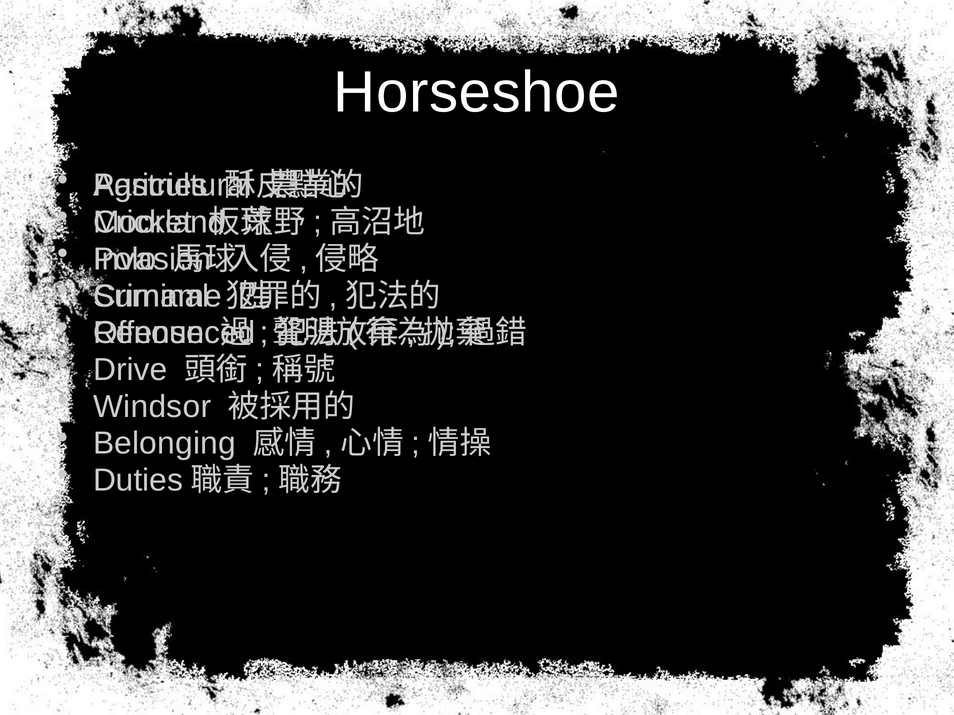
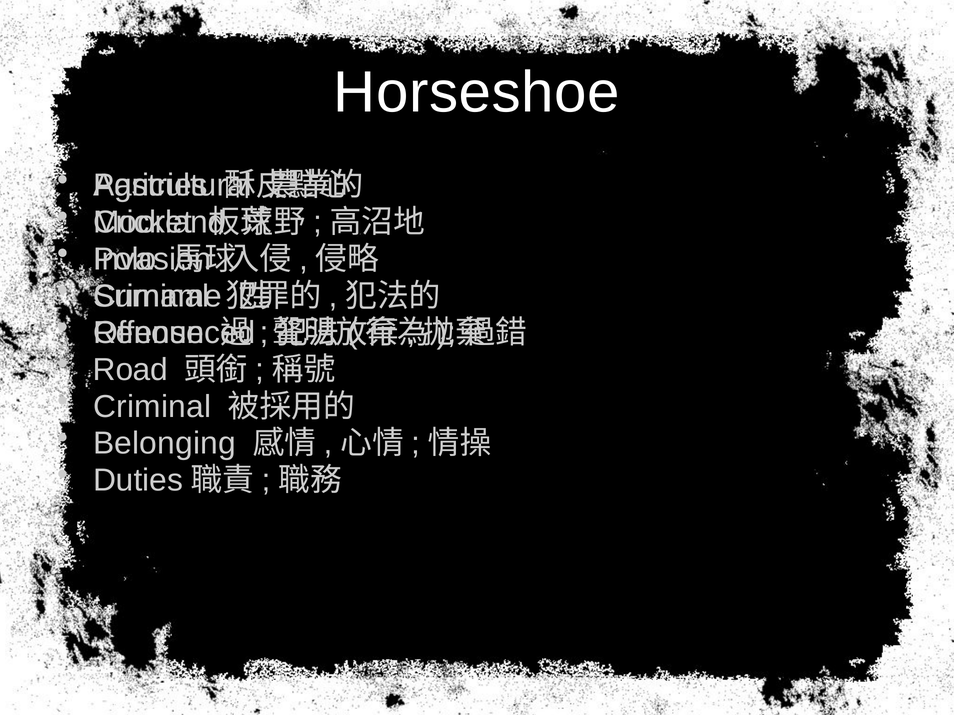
Drive: Drive -> Road (131, 370)
Windsor: Windsor -> Criminal (152, 407)
